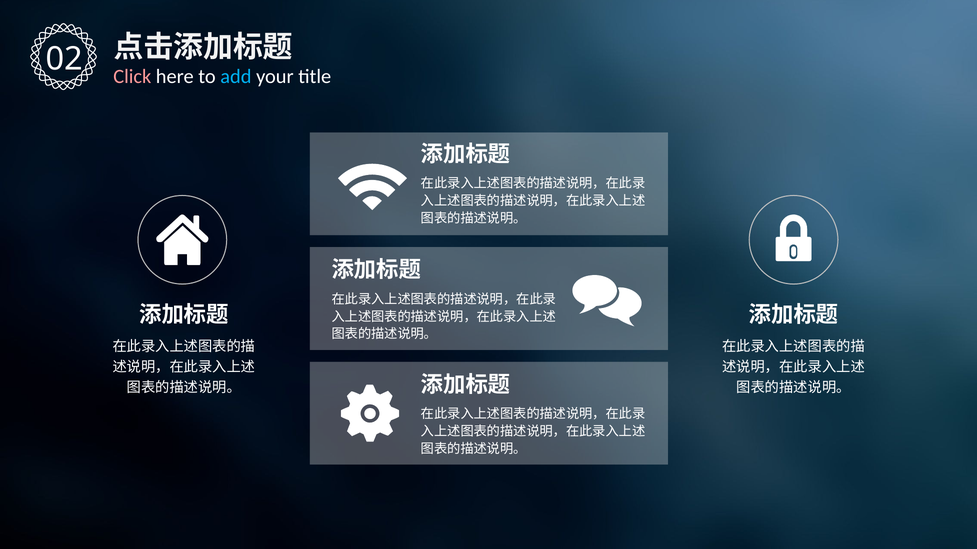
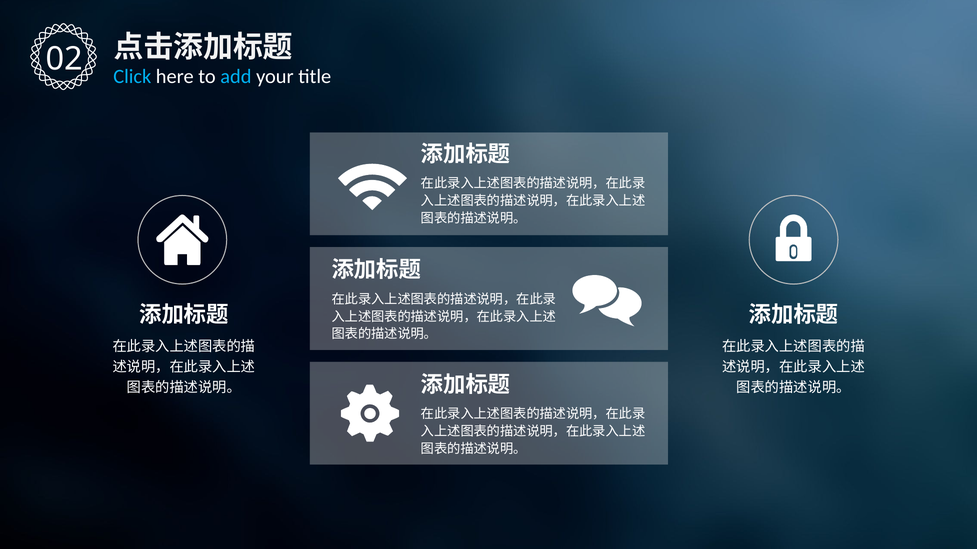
Click colour: pink -> light blue (132, 77)
